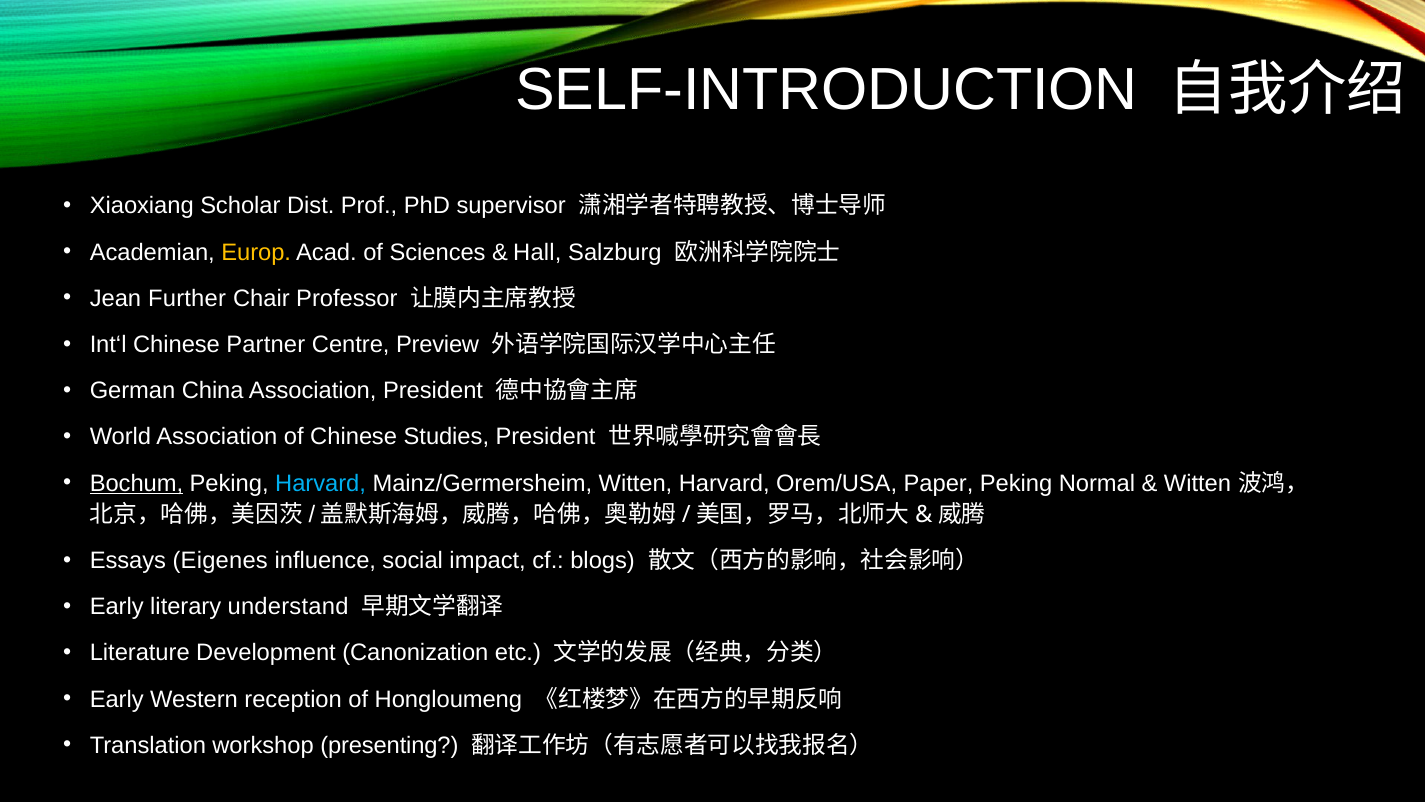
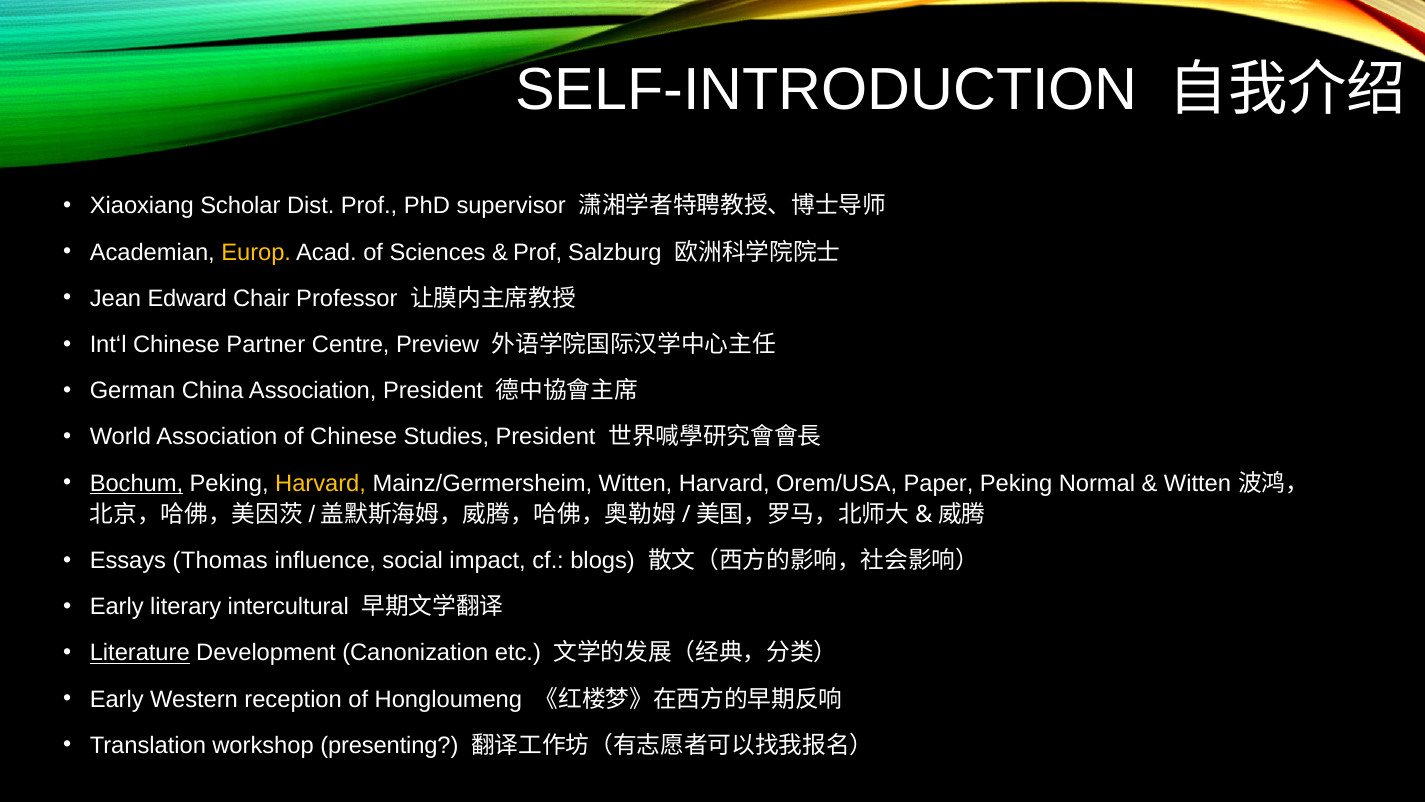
Hall: Hall -> Prof (538, 252)
Further: Further -> Edward (187, 298)
Harvard colour: light blue -> yellow (321, 483)
Eigenes: Eigenes -> Thomas (220, 560)
understand: understand -> intercultural (288, 607)
Literature underline: none -> present (140, 653)
